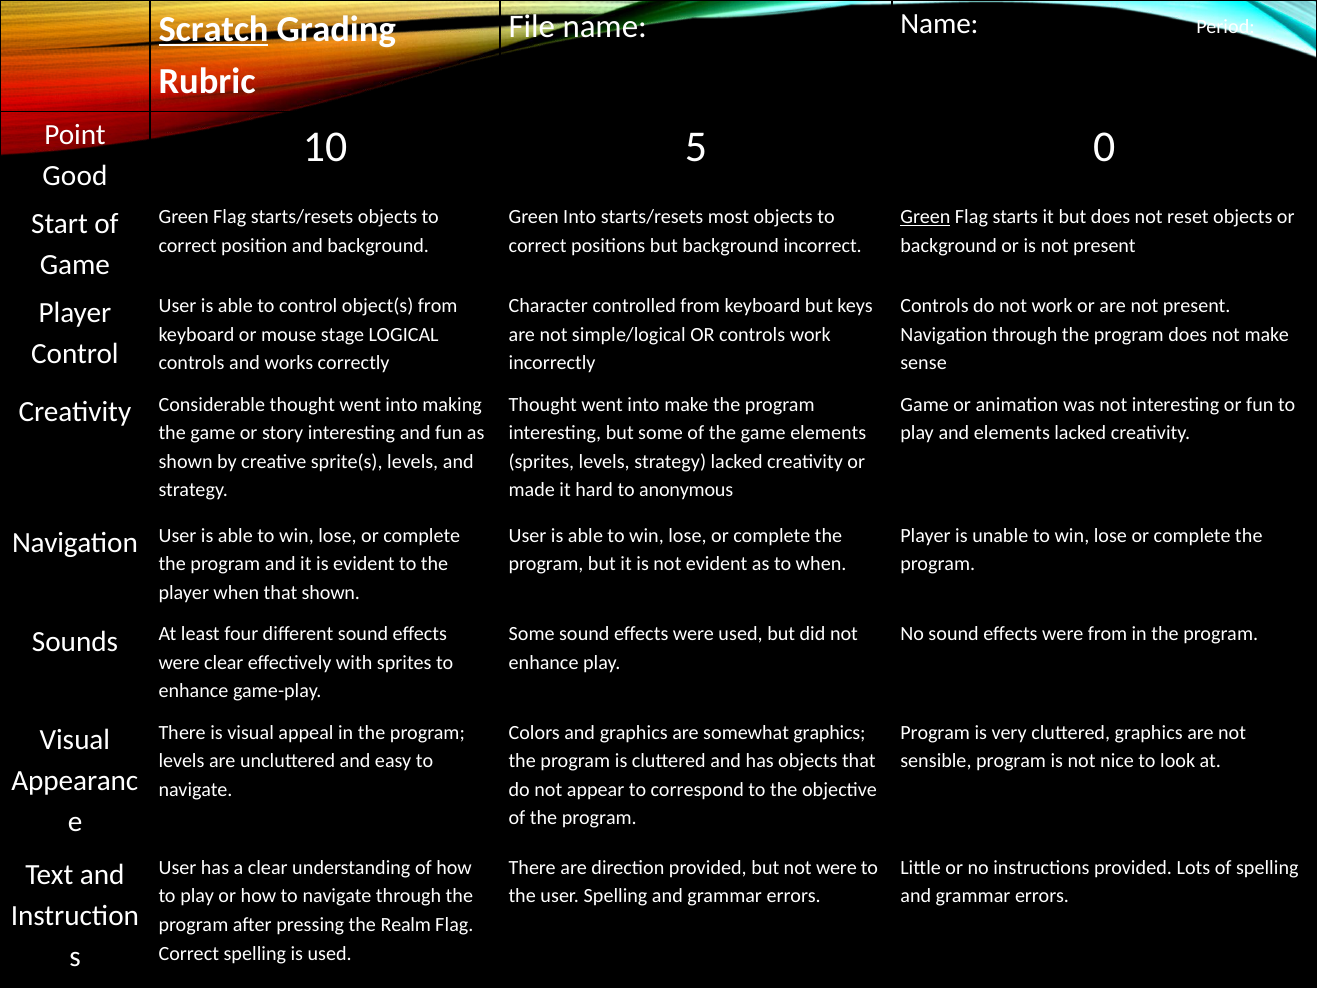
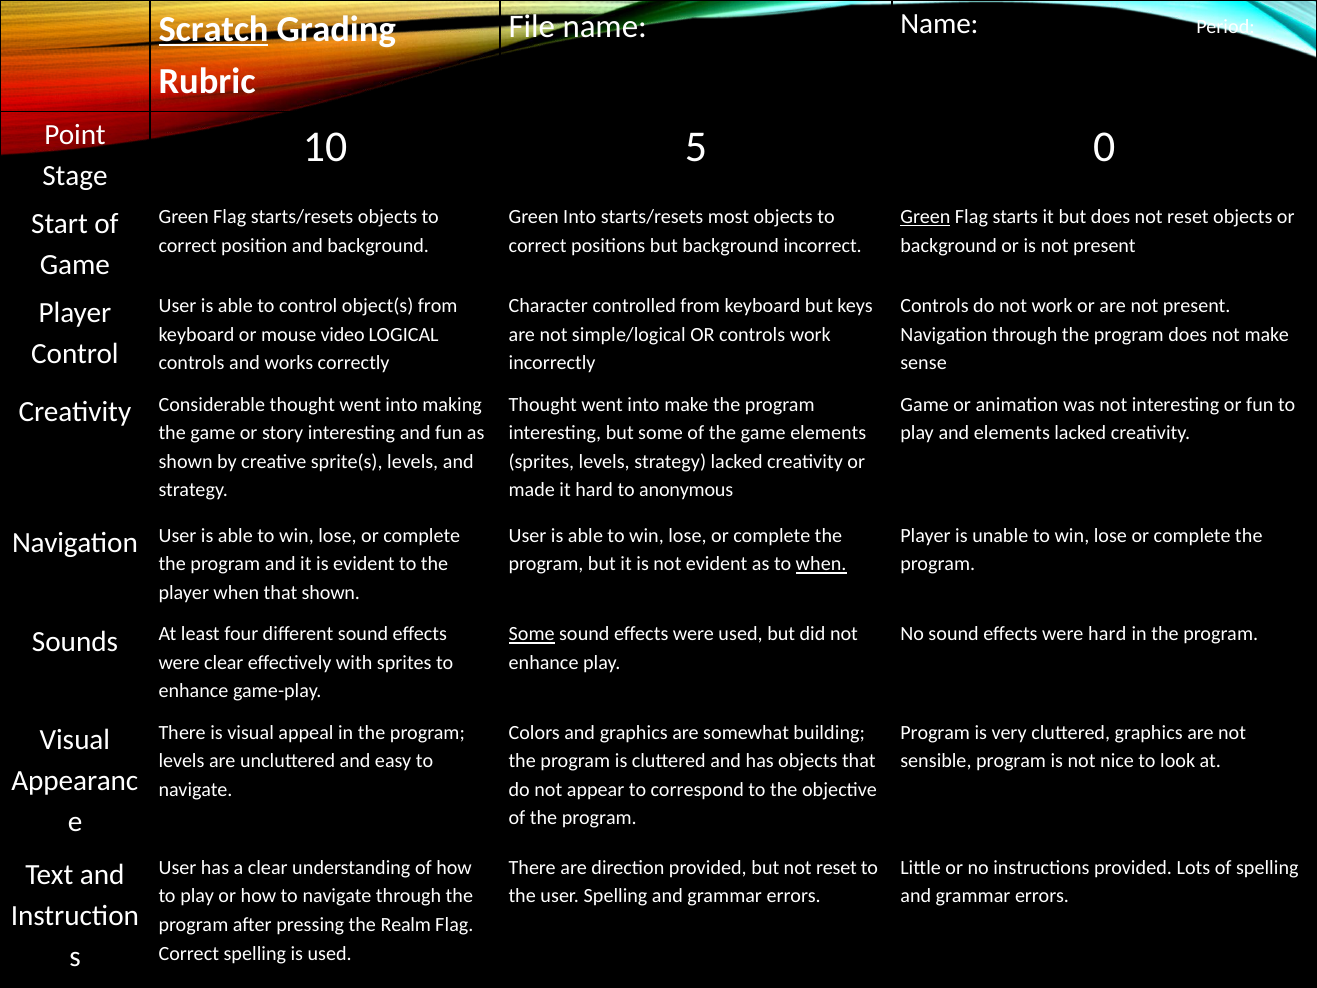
Good: Good -> Stage (75, 176)
stage: stage -> video (343, 334)
when underline: none -> present (821, 564)
Some underline: none -> present (532, 634)
were from: from -> hard (1107, 634)
somewhat graphics: graphics -> building (829, 733)
but not were: were -> reset (836, 868)
